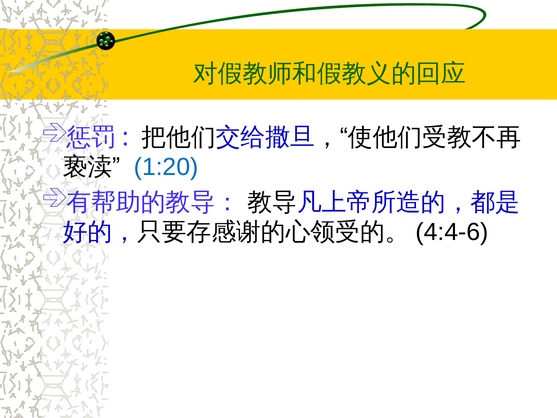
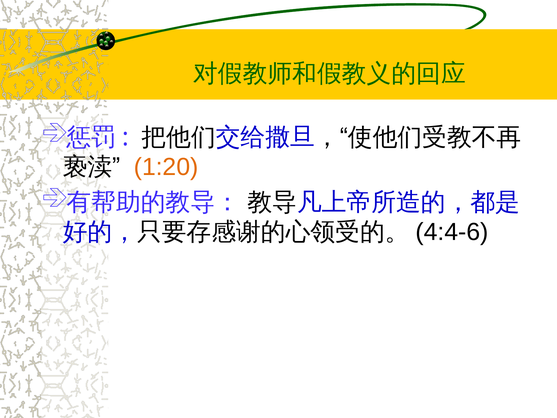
1:20 colour: blue -> orange (166, 167)
